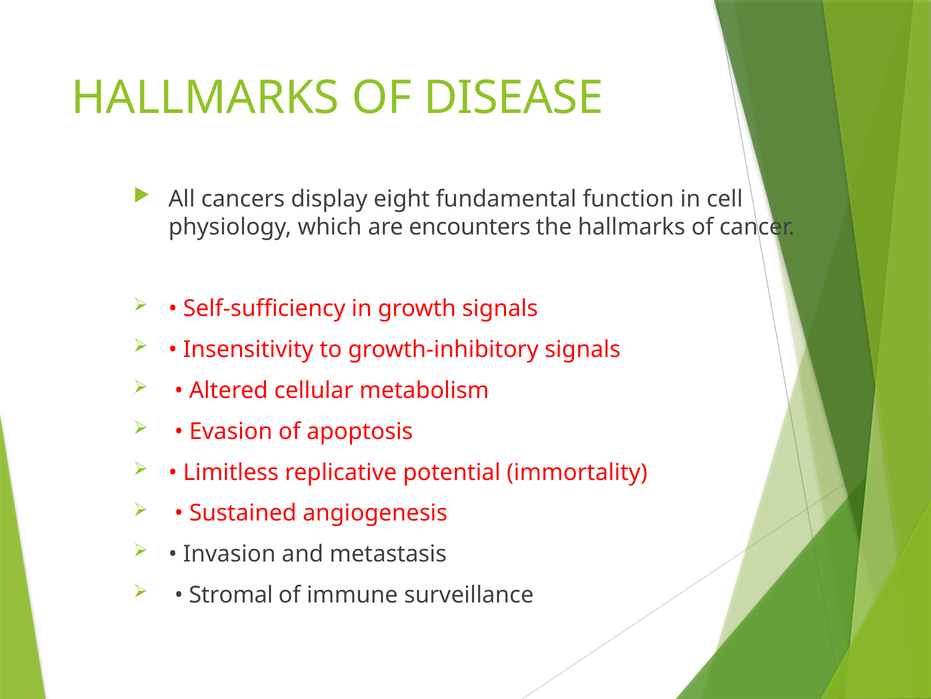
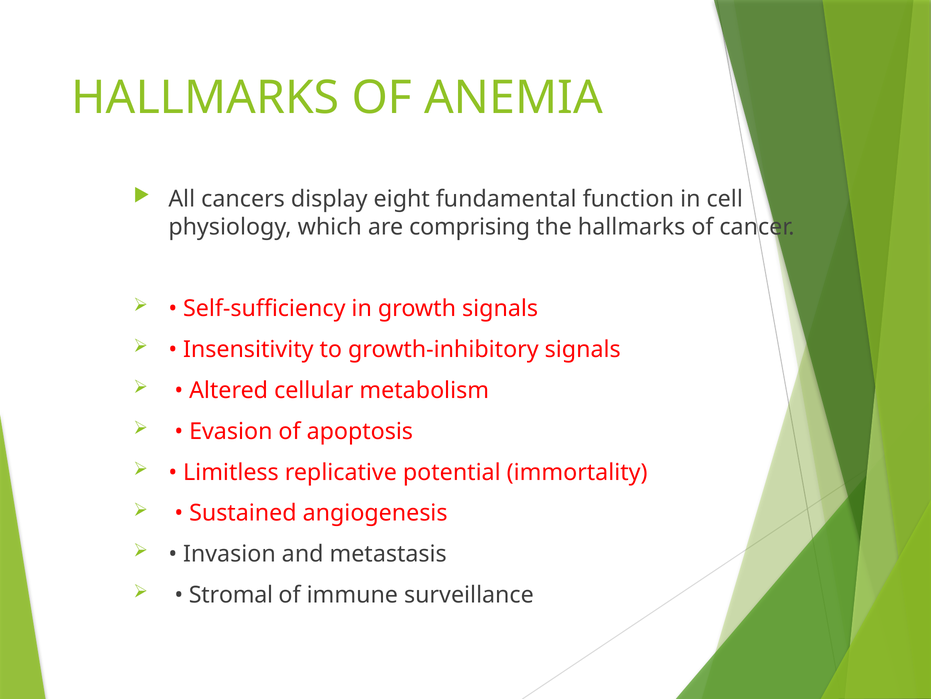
DISEASE: DISEASE -> ANEMIA (513, 98)
encounters: encounters -> comprising (470, 227)
